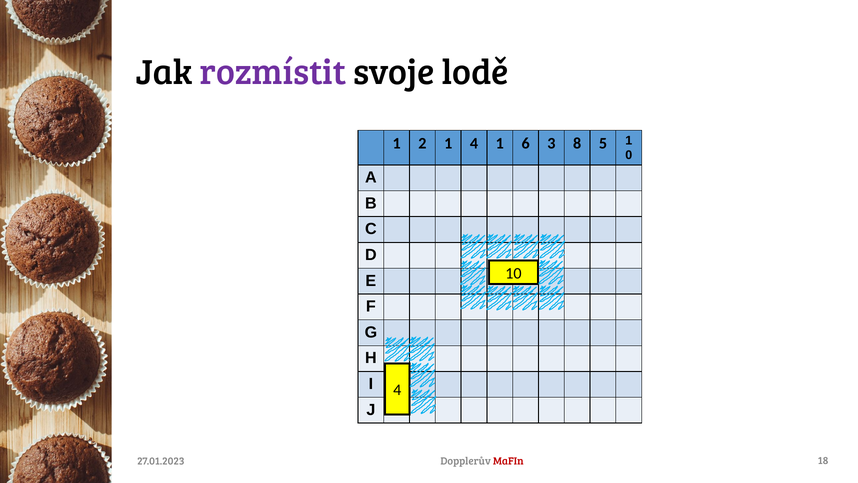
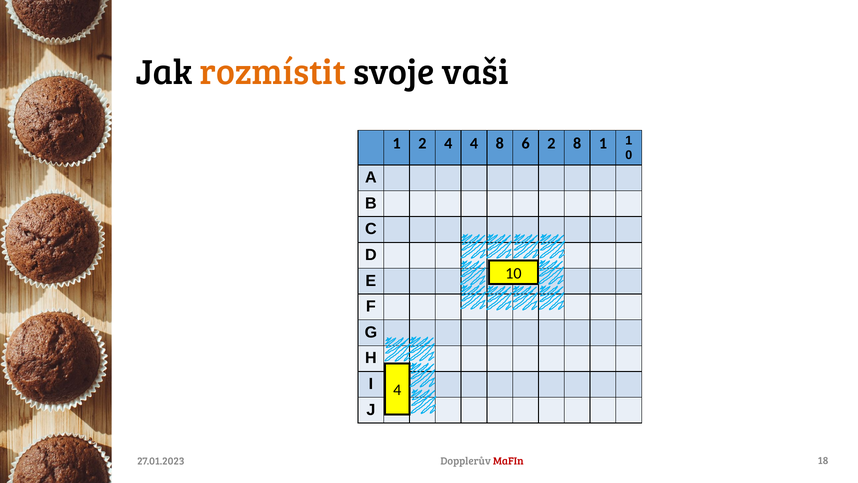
rozmístit colour: purple -> orange (273, 73)
lodě: lodě -> vaši (475, 73)
2 1: 1 -> 4 (448, 143)
4 1: 1 -> 8 (500, 143)
6 3: 3 -> 2 (551, 143)
8 5: 5 -> 1 (603, 143)
